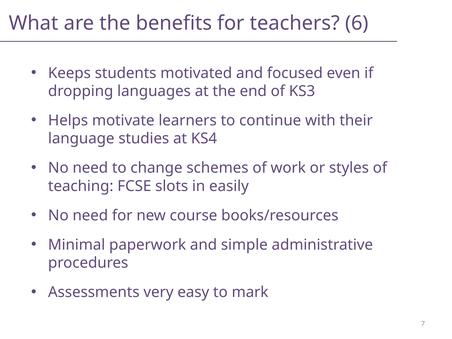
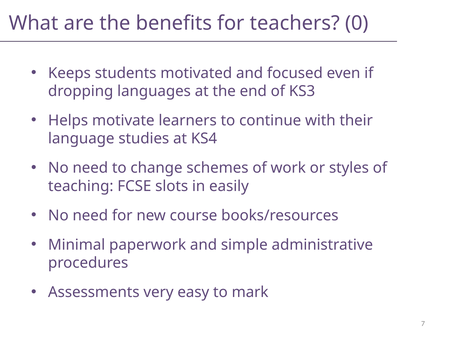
6: 6 -> 0 (357, 23)
